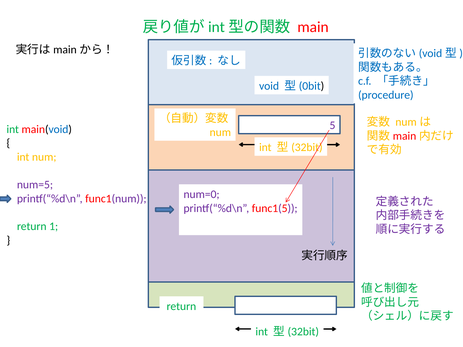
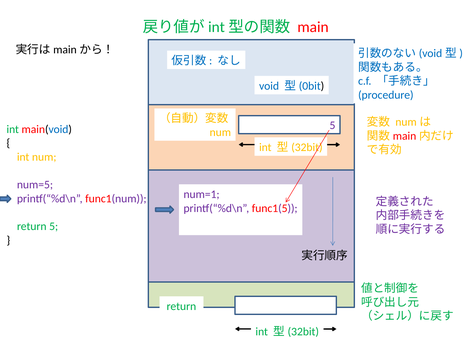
num=0: num=0 -> num=1 (202, 194)
return 1: 1 -> 5 (54, 227)
